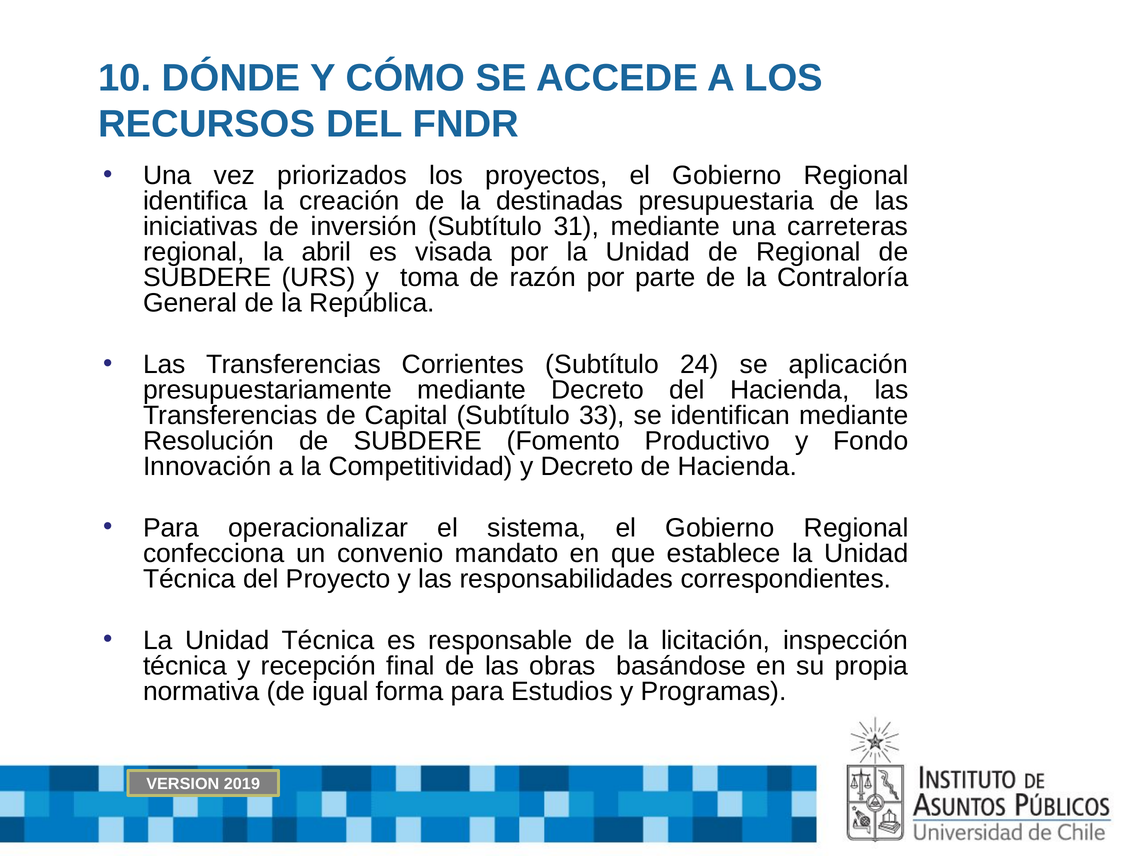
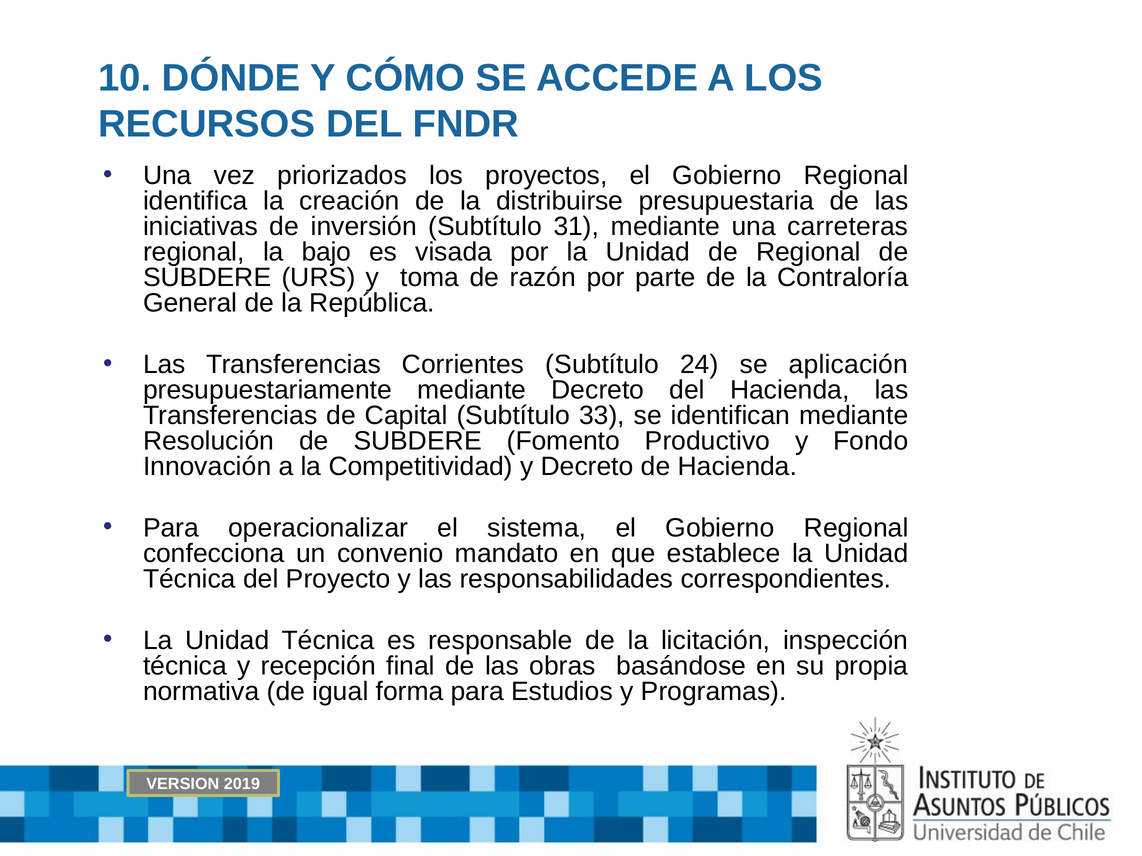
destinadas: destinadas -> distribuirse (560, 201)
abril: abril -> bajo (326, 252)
